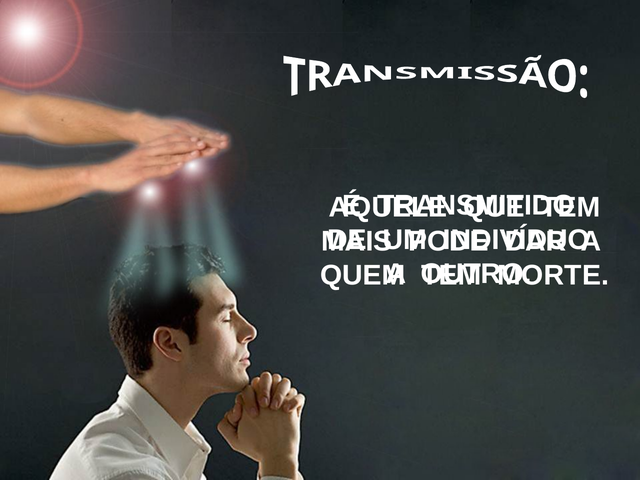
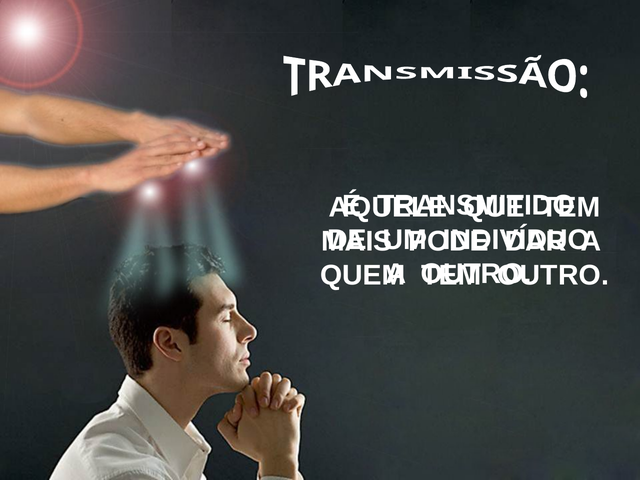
MORTE: MORTE -> OUTRO (553, 276)
